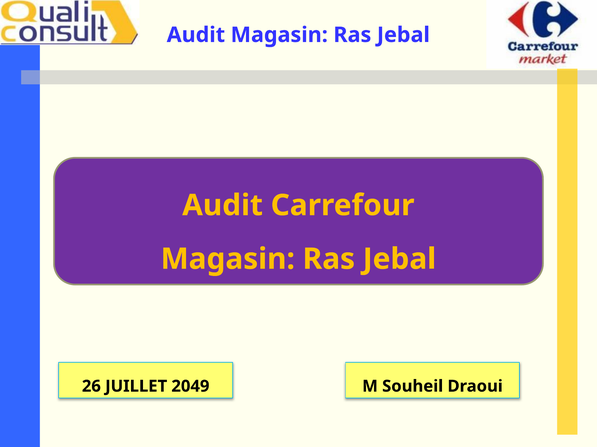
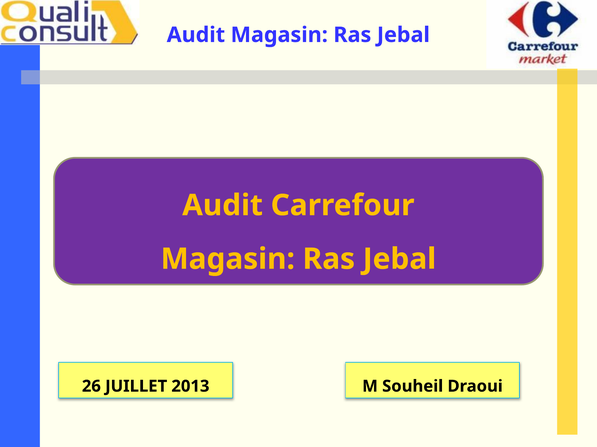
2049: 2049 -> 2013 (190, 387)
